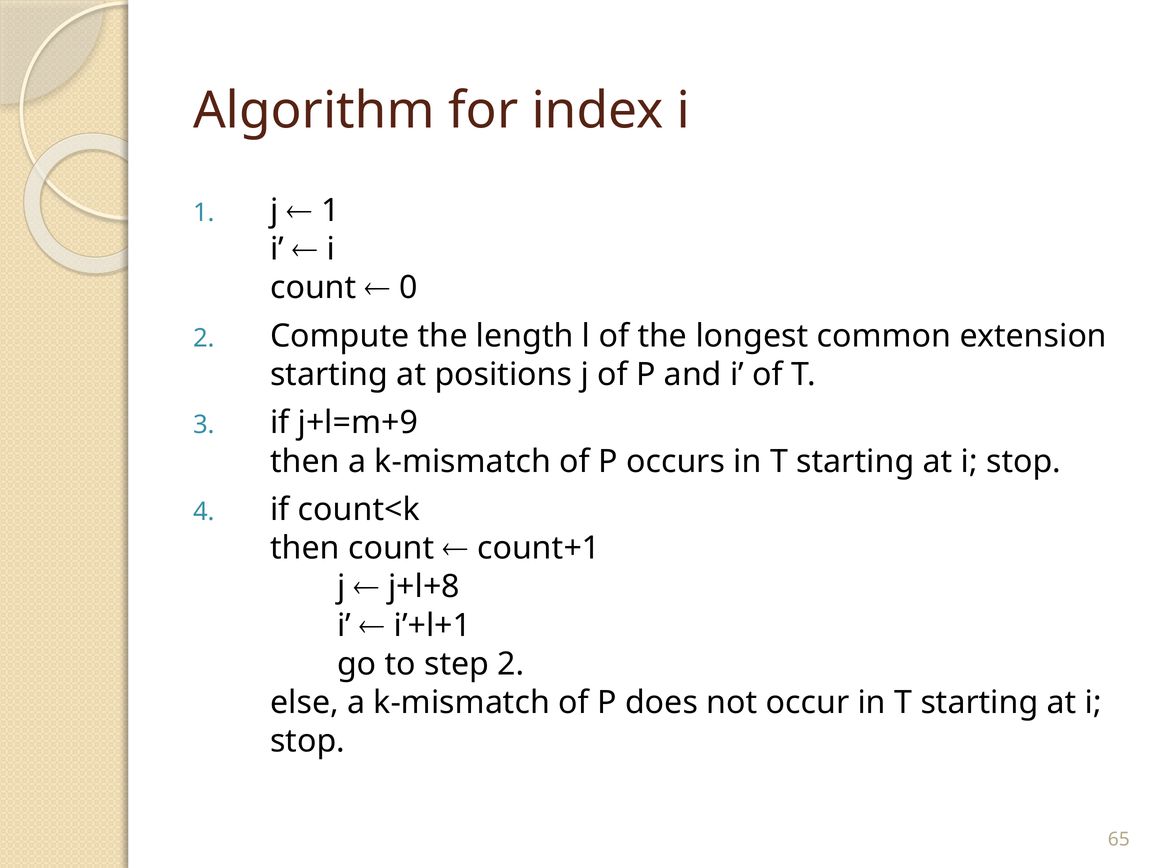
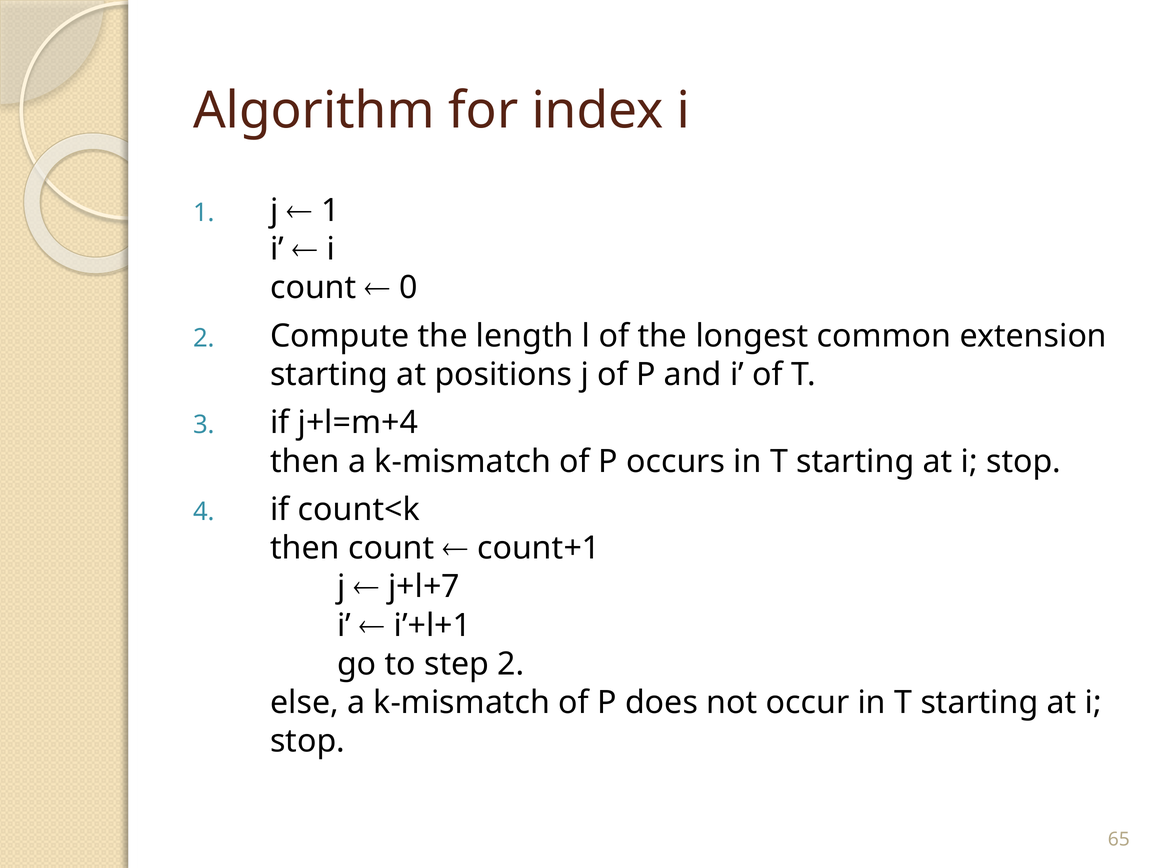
j+l=m+9: j+l=m+9 -> j+l=m+4 (358, 423)
j+l+8: j+l+8 -> j+l+7 (424, 587)
